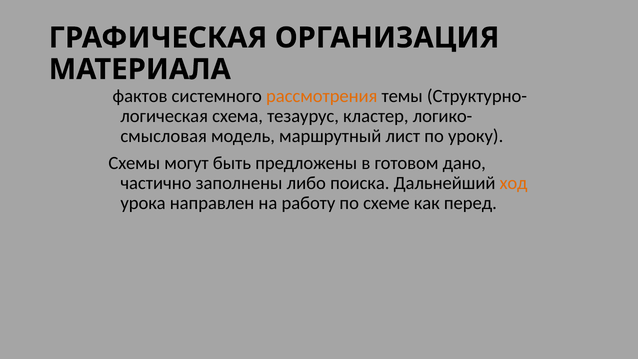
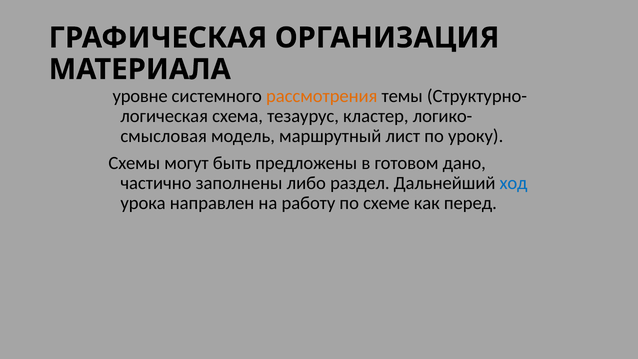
фактов: фактов -> уровне (140, 96)
поиска: поиска -> раздел (360, 183)
ход colour: orange -> blue (514, 183)
